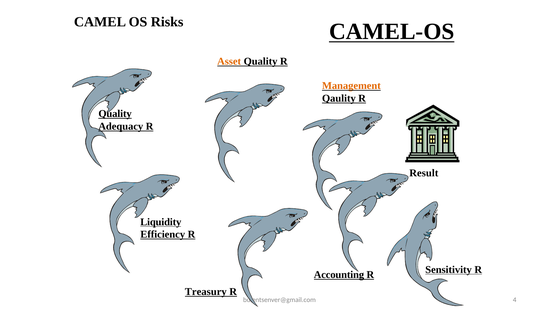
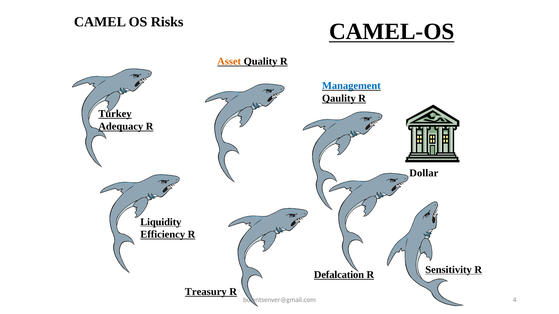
Management colour: orange -> blue (351, 86)
Quality: Quality -> Turkey (115, 114)
Result: Result -> Dollar (424, 173)
Accounting: Accounting -> Defalcation (339, 275)
